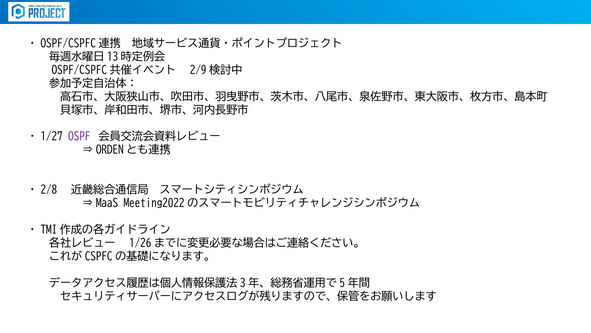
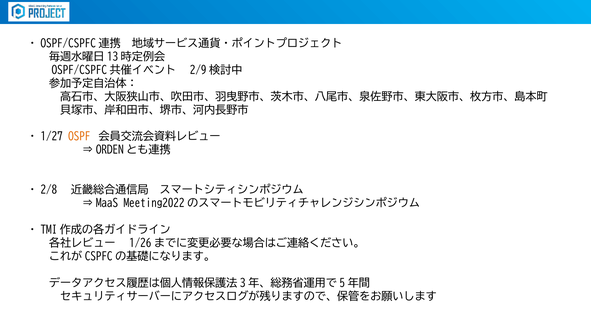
OSPF colour: purple -> orange (79, 136)
